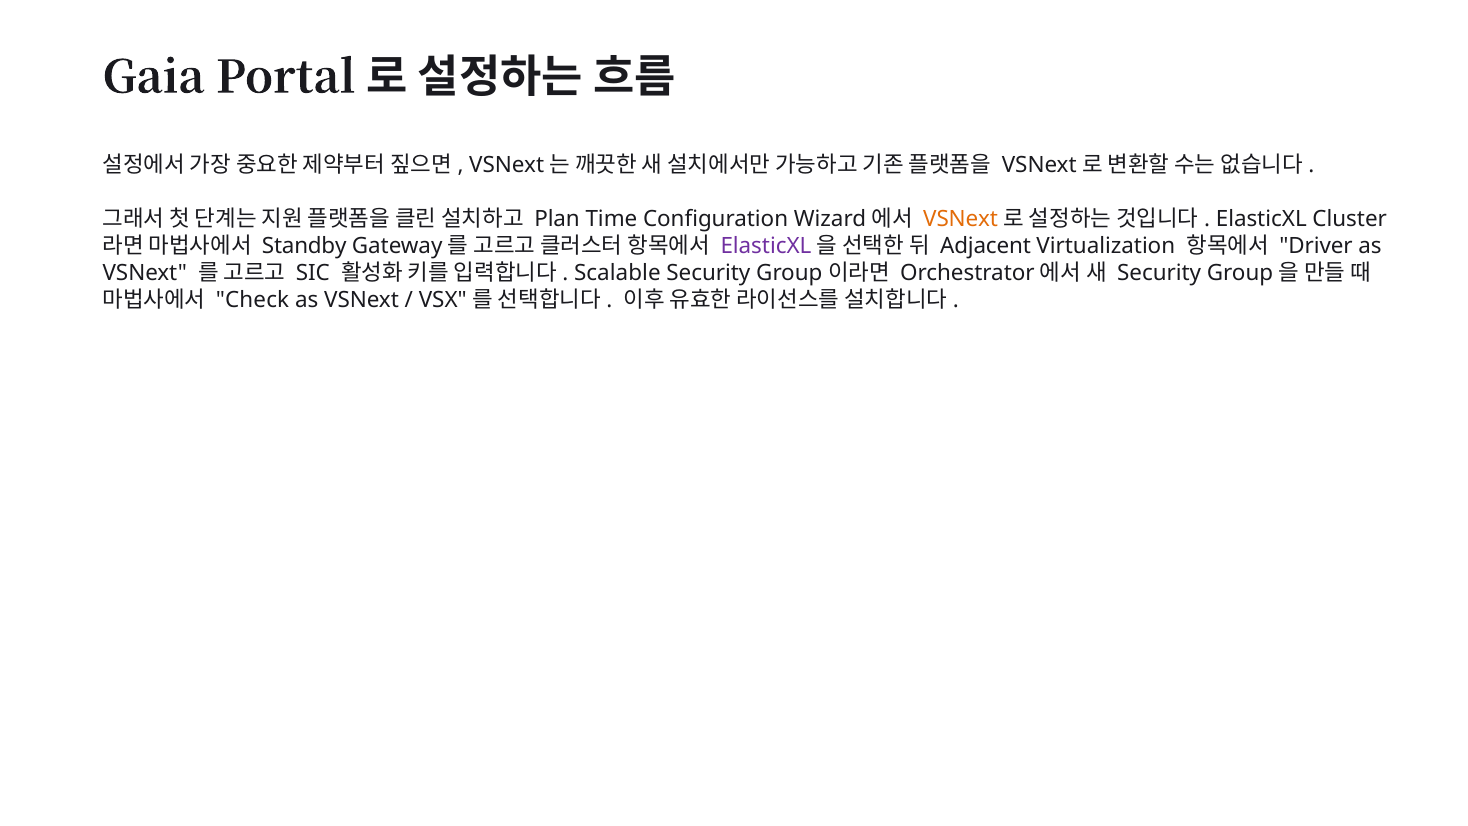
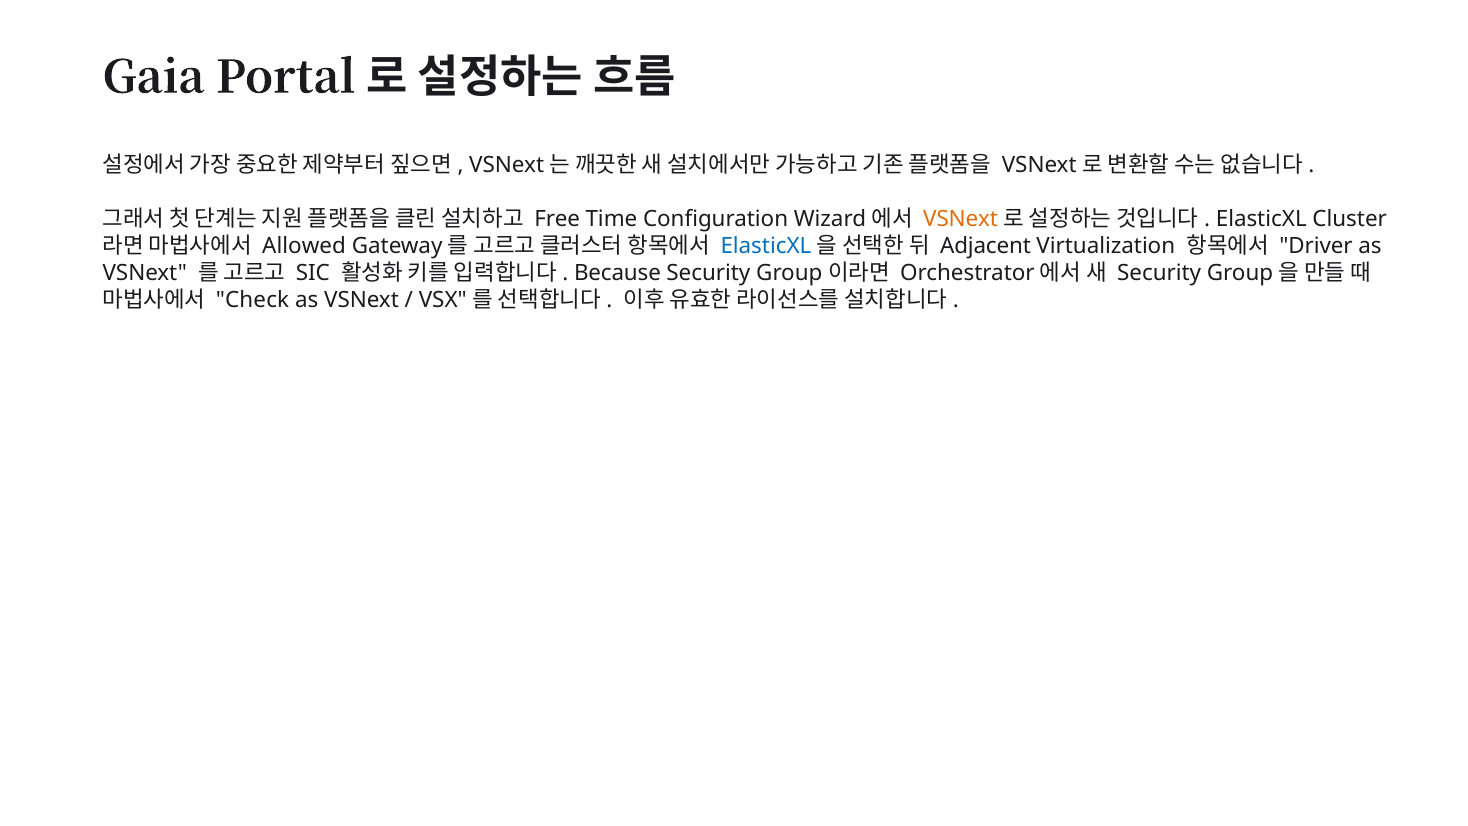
Plan: Plan -> Free (557, 219)
Standby: Standby -> Allowed (304, 246)
ElasticXL colour: purple -> blue (766, 246)
Scalable: Scalable -> Because (617, 273)
